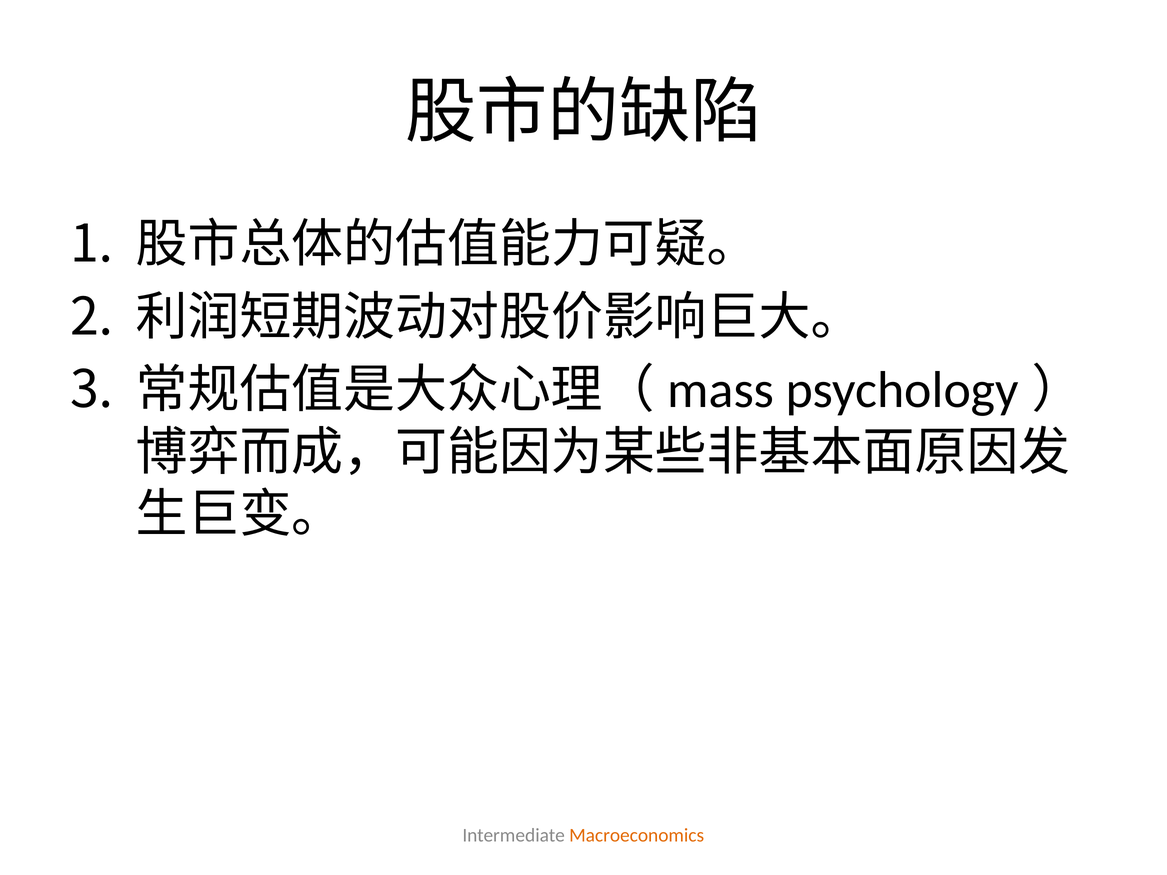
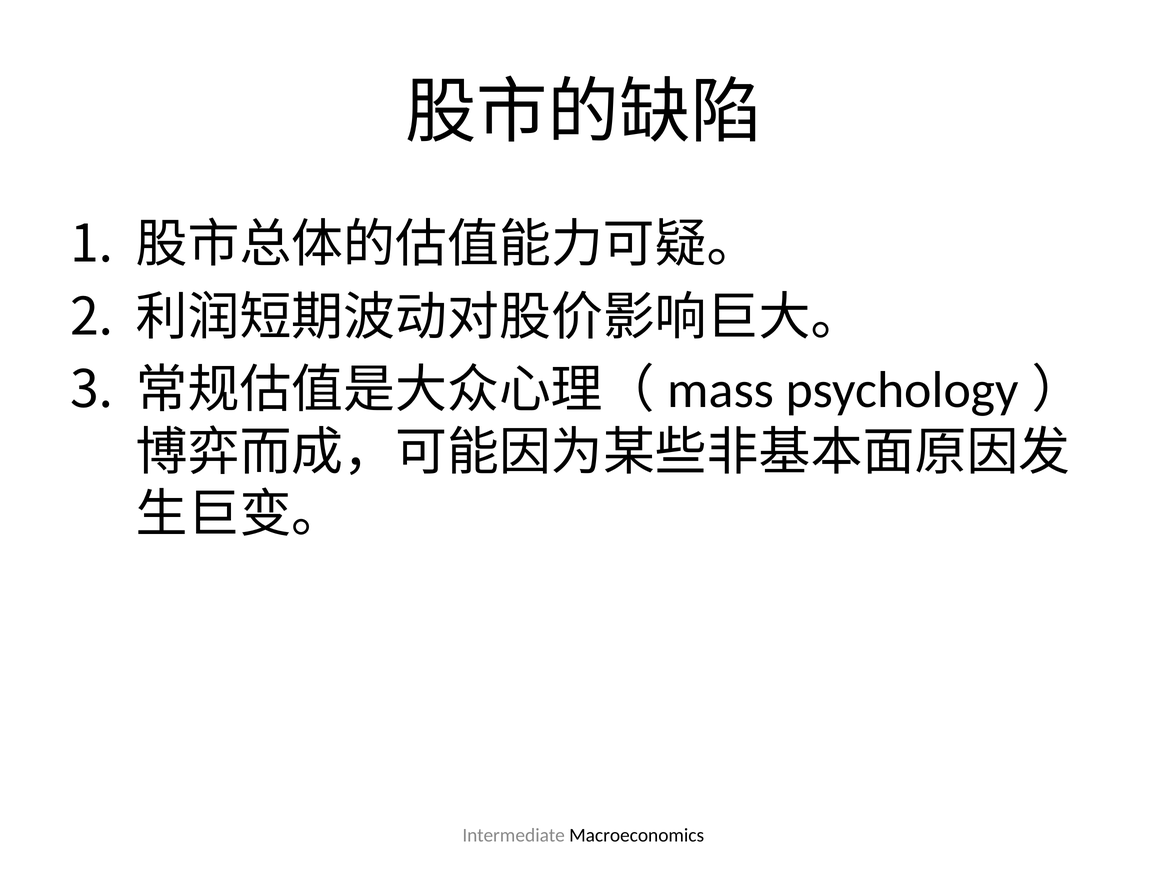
Macroeconomics colour: orange -> black (637, 836)
